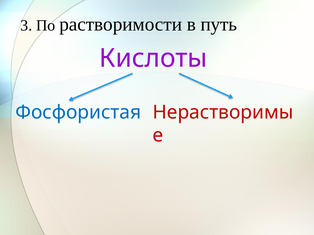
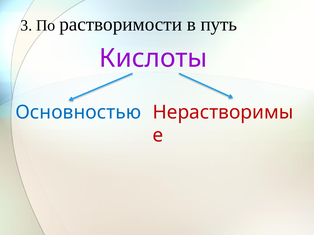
Фосфористая: Фосфористая -> Основностью (78, 113)
